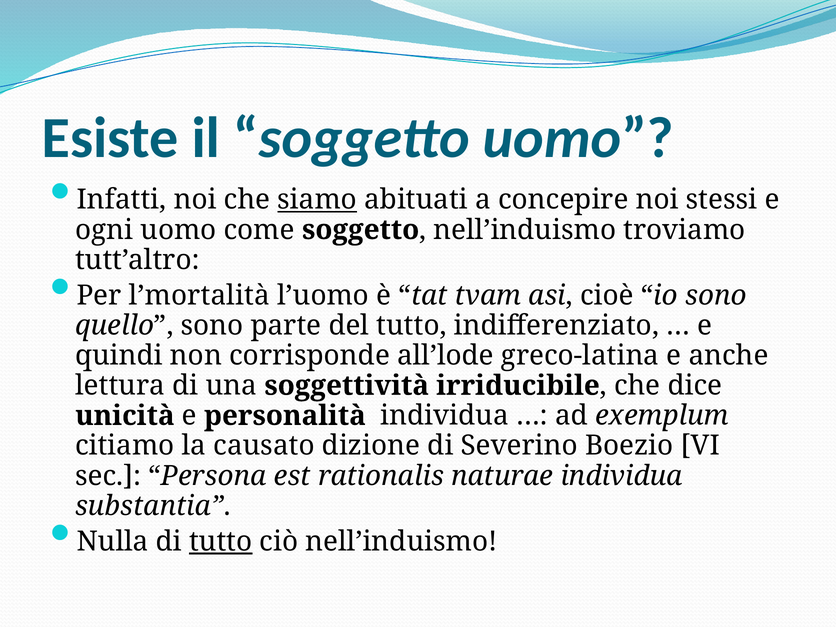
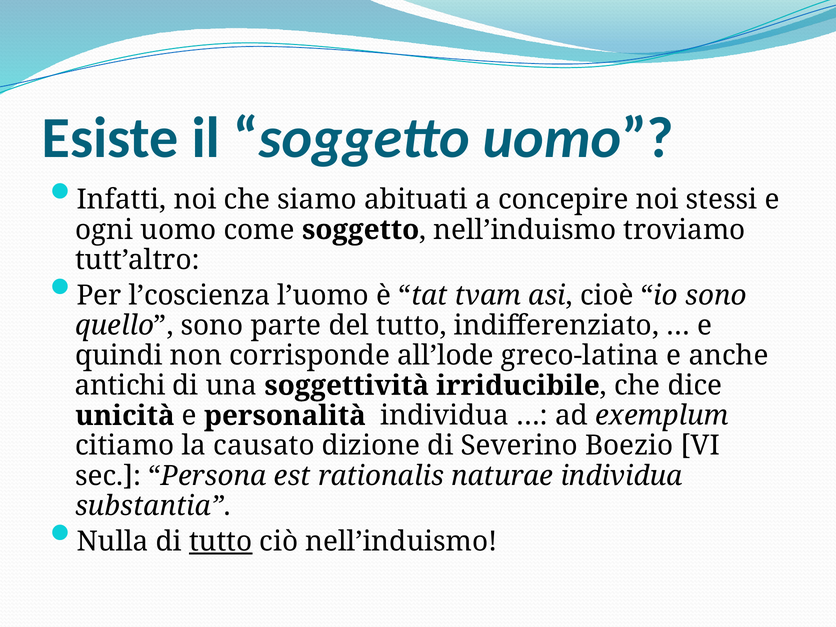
siamo underline: present -> none (317, 200)
l’mortalità: l’mortalità -> l’coscienza (200, 295)
lettura: lettura -> antichi (120, 386)
